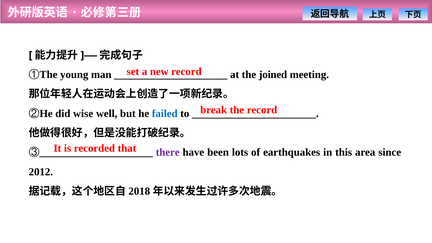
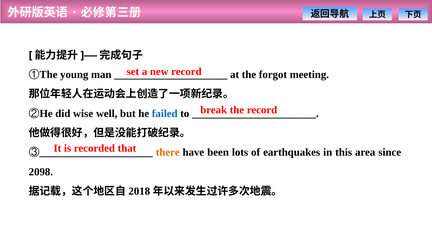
joined: joined -> forgot (273, 75)
there colour: purple -> orange (168, 152)
2012: 2012 -> 2098 (41, 172)
